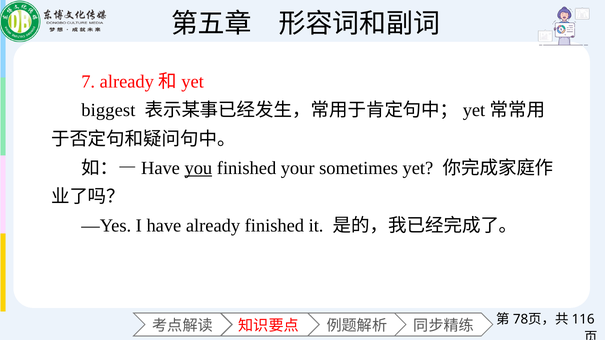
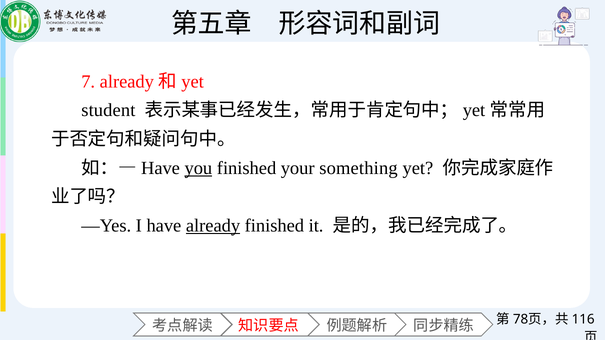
biggest: biggest -> student (108, 110)
sometimes: sometimes -> something (358, 168)
already underline: none -> present (213, 226)
